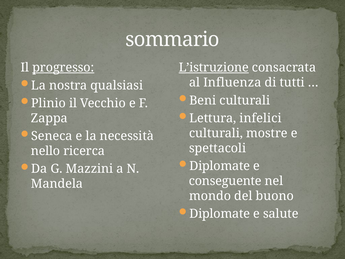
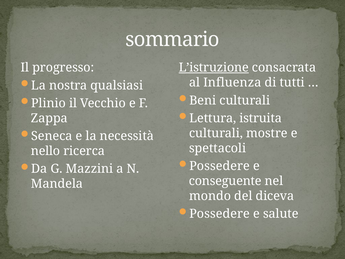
progresso underline: present -> none (63, 68)
infelici: infelici -> istruita (261, 118)
Diplomate: Diplomate -> Possedere (220, 166)
buono: buono -> diceva (275, 196)
Diplomate: Diplomate -> Possedere (220, 214)
